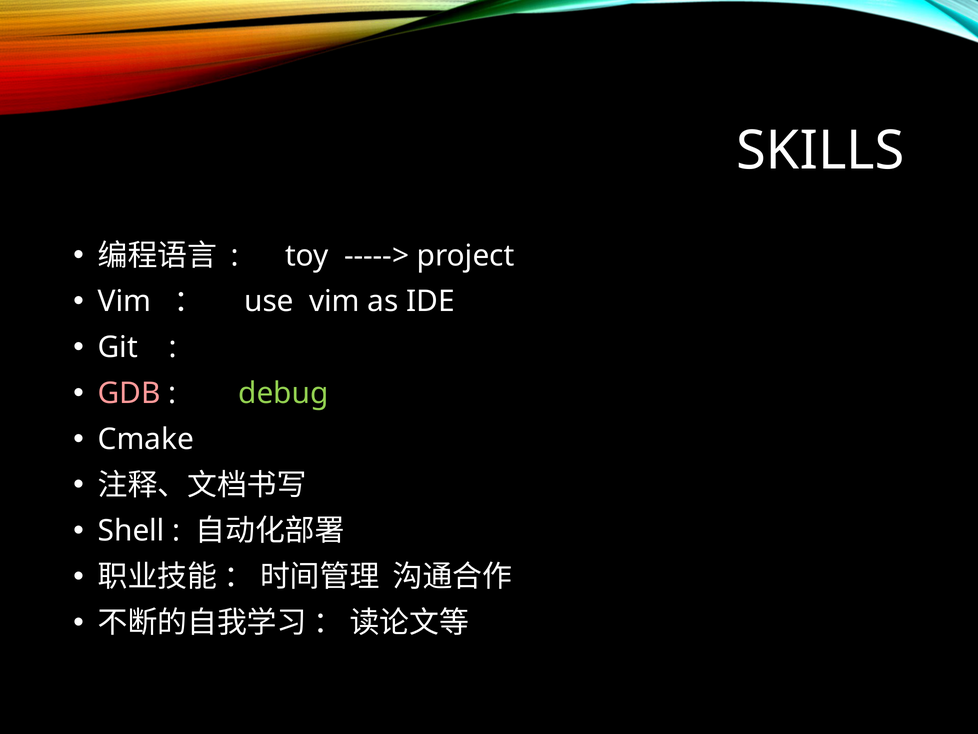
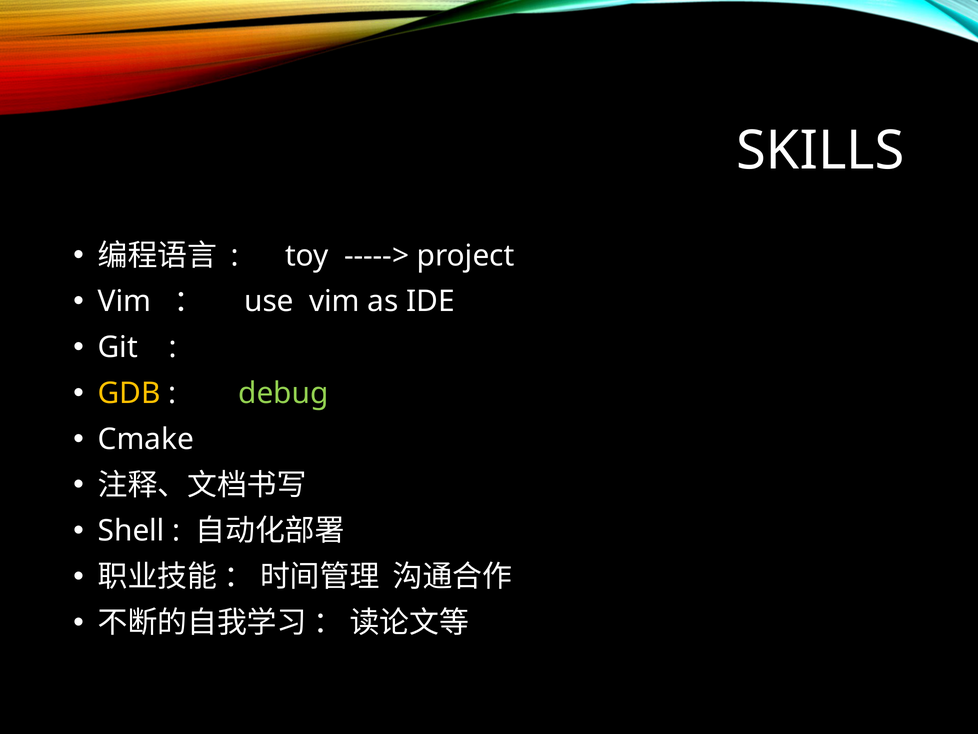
GDB colour: pink -> yellow (129, 393)
